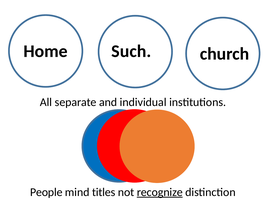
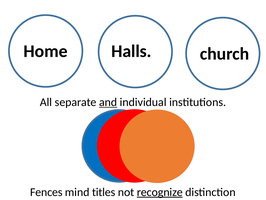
Such: Such -> Halls (131, 51)
and underline: none -> present (108, 102)
People: People -> Fences (46, 192)
